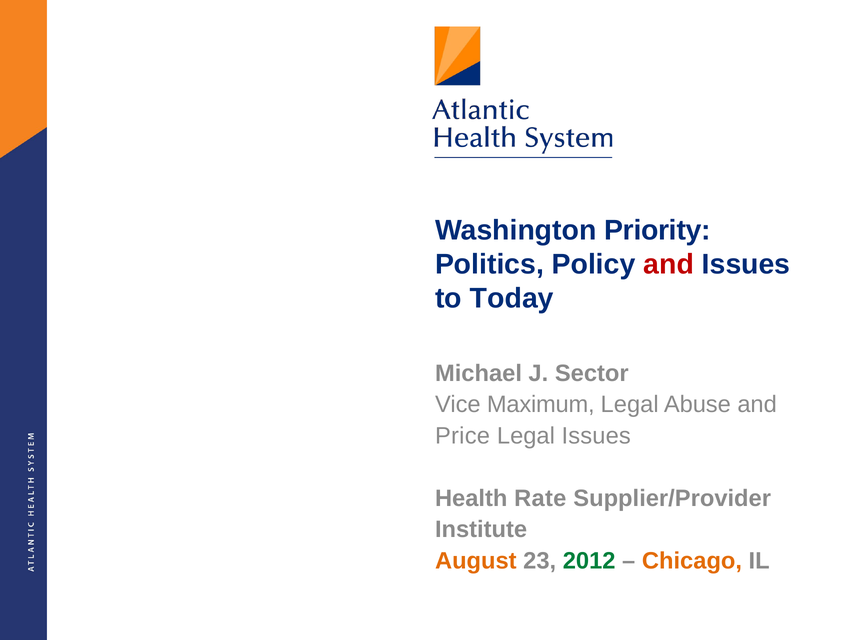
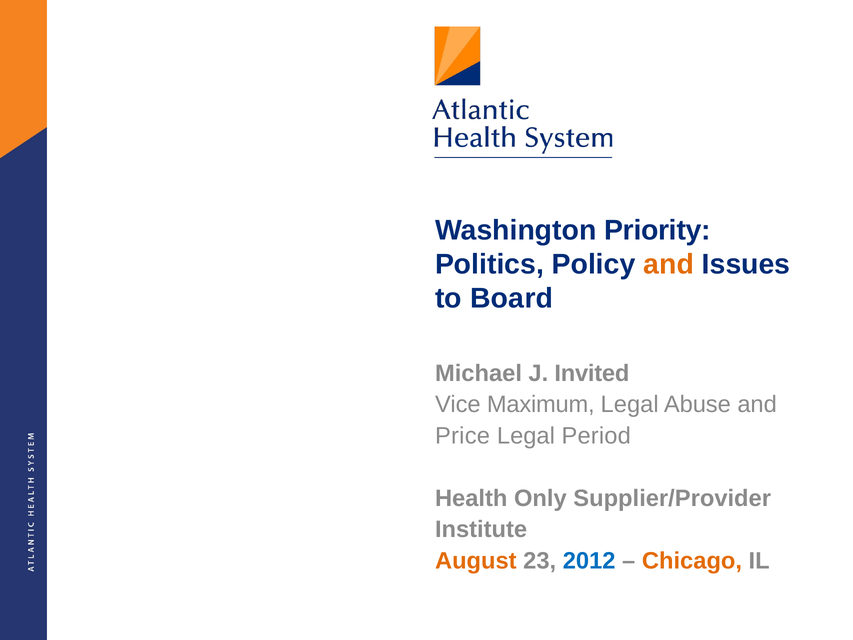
and colour: red -> orange (669, 264)
Today: Today -> Board (512, 298)
Sector: Sector -> Invited (592, 373)
Legal Issues: Issues -> Period (596, 436)
Rate: Rate -> Only (540, 498)
2012 colour: green -> blue (589, 561)
